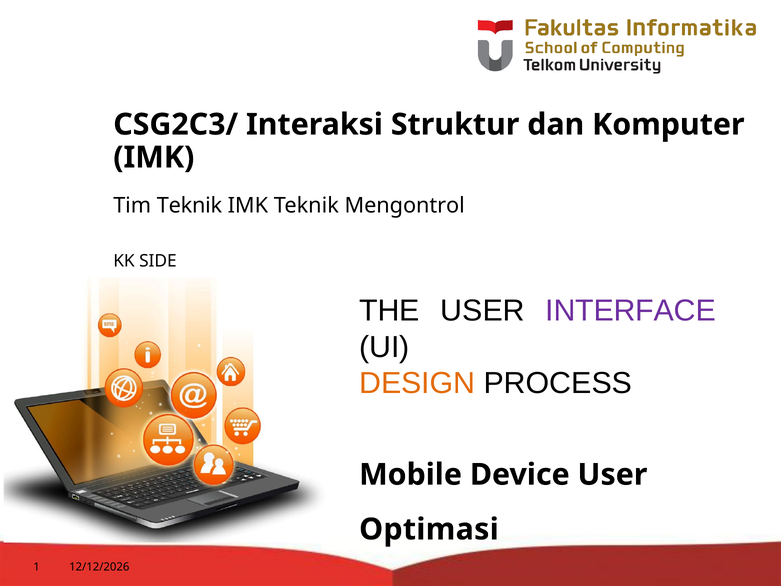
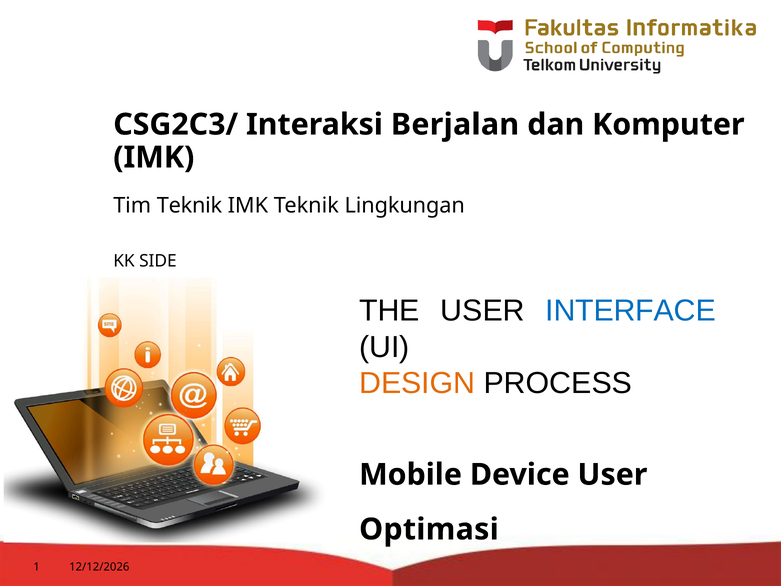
Struktur: Struktur -> Berjalan (455, 124)
Mengontrol: Mengontrol -> Lingkungan (405, 206)
INTERFACE colour: purple -> blue (631, 310)
